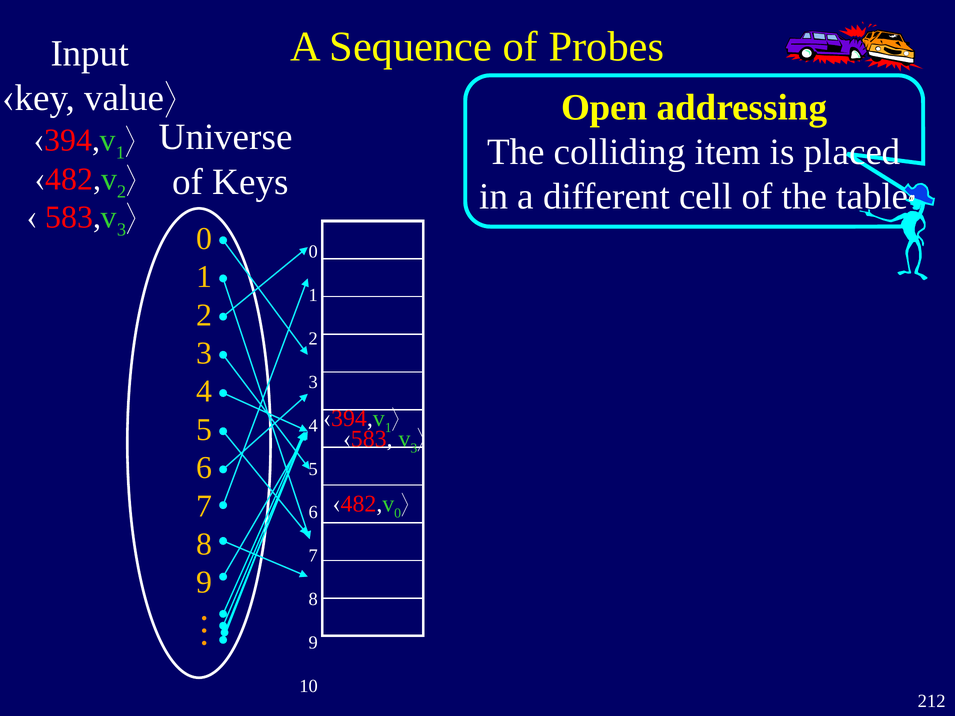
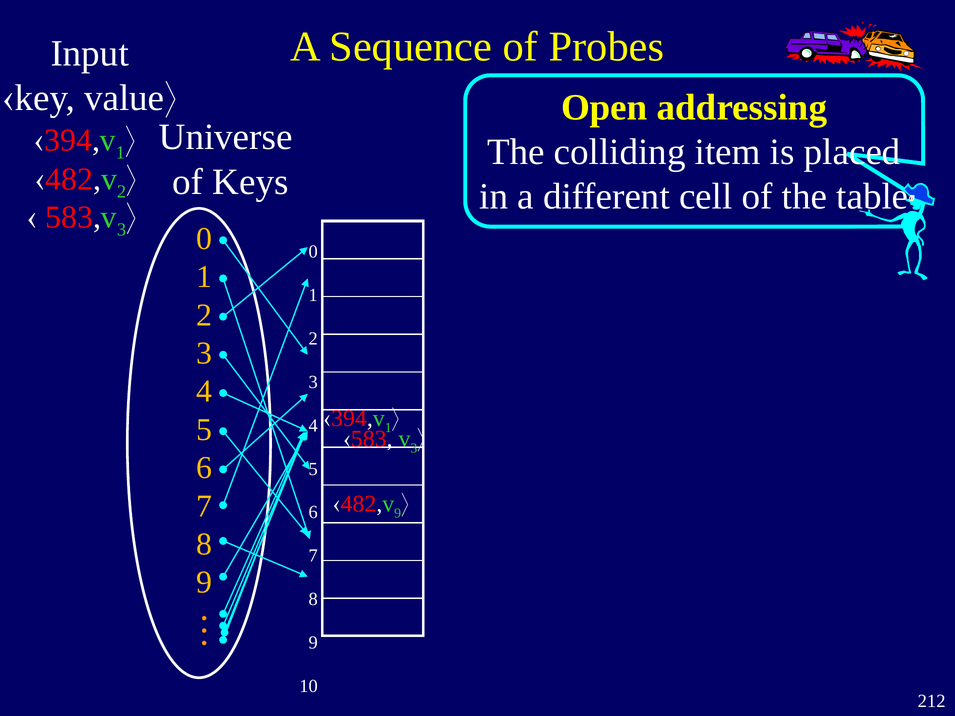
0: 0 -> 9 (398, 514)
